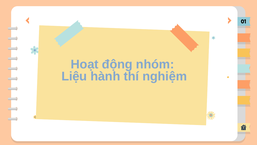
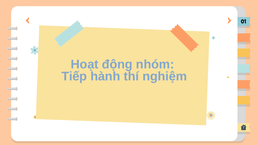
Liệu: Liệu -> Tiếp (74, 76)
